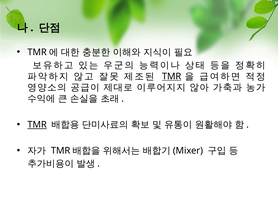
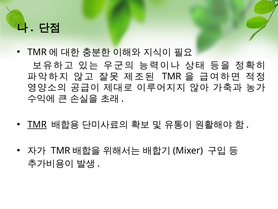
TMR underline: present -> none (172, 76)
